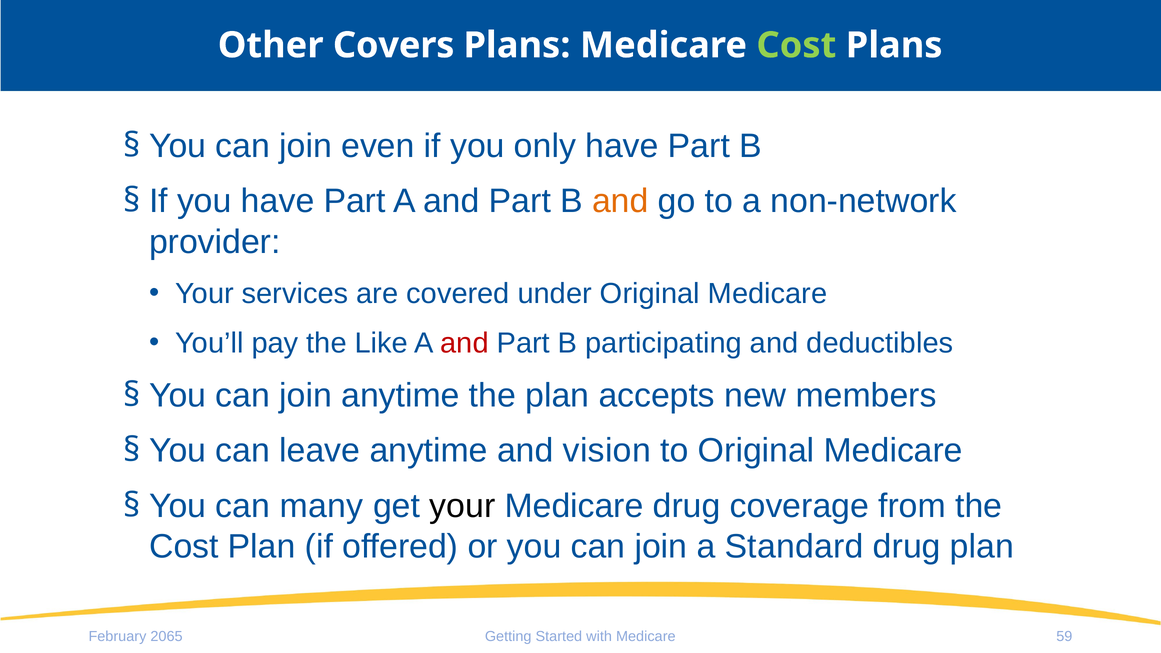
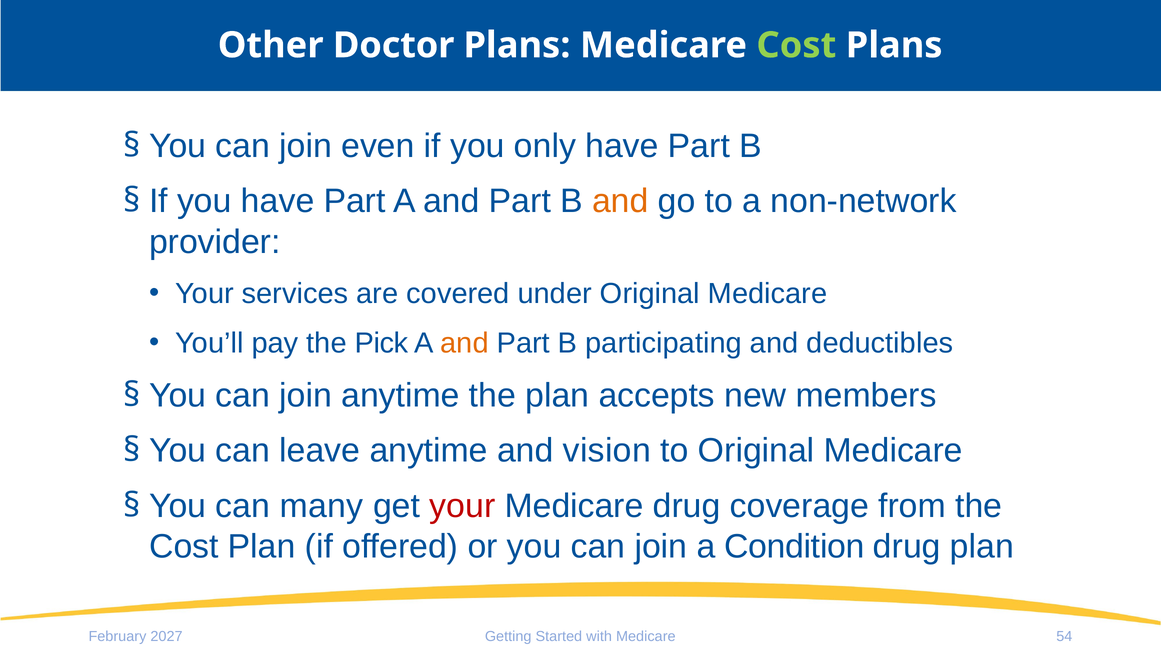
Covers: Covers -> Doctor (394, 45)
Like: Like -> Pick (381, 343)
and colour: red -> orange (464, 343)
your colour: black -> red (462, 506)
Standard: Standard -> Condition (794, 547)
2065: 2065 -> 2027 (167, 637)
59: 59 -> 54 (1064, 637)
